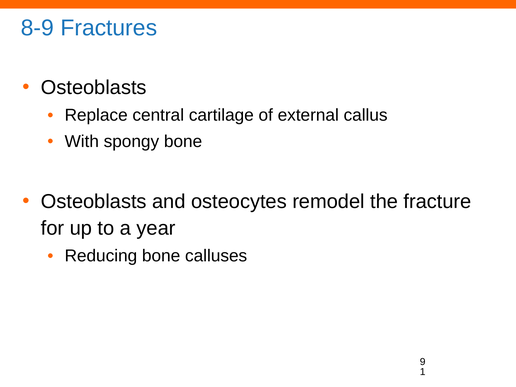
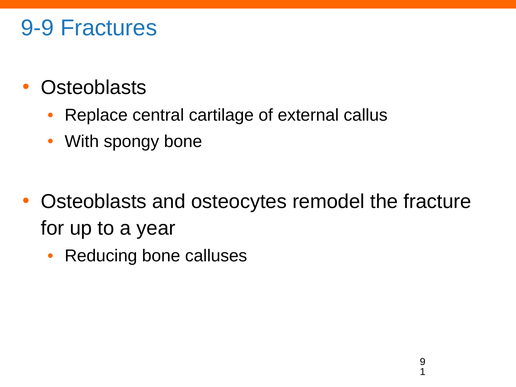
8-9: 8-9 -> 9-9 (37, 28)
